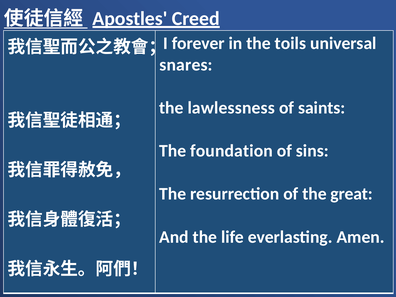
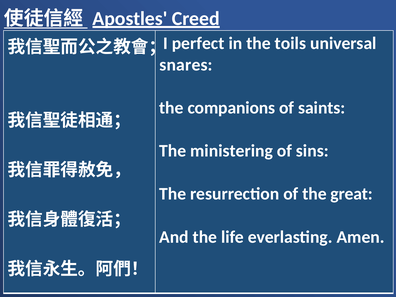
forever: forever -> perfect (198, 43)
lawlessness: lawlessness -> companions (231, 108)
foundation: foundation -> ministering (232, 151)
